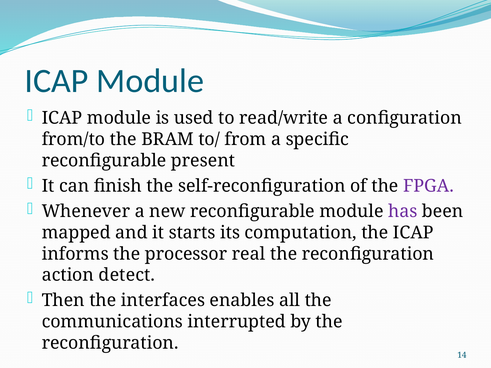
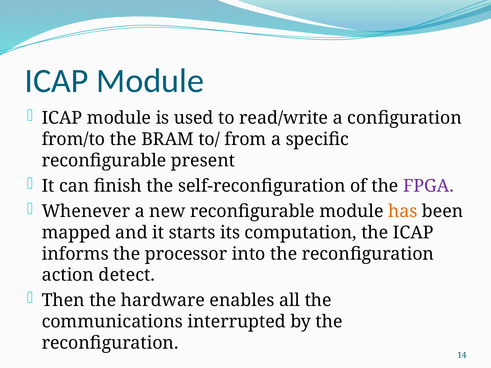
has colour: purple -> orange (403, 211)
real: real -> into (249, 254)
interfaces: interfaces -> hardware (163, 301)
